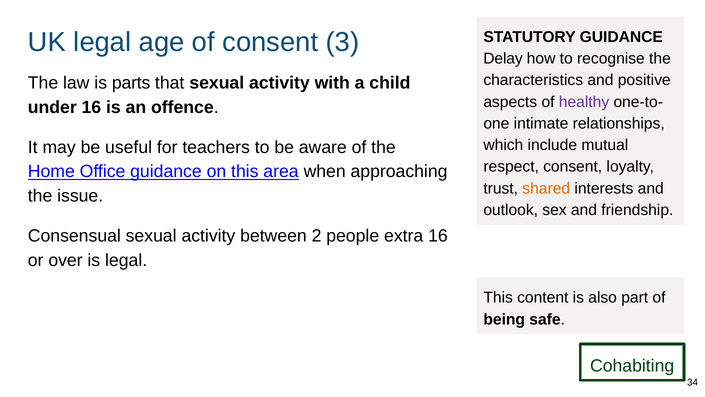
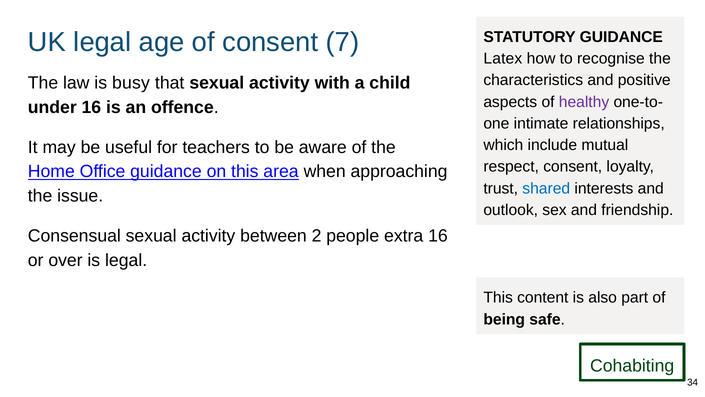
3: 3 -> 7 (342, 42)
Delay: Delay -> Latex (503, 59)
parts: parts -> busy (131, 83)
shared colour: orange -> blue (546, 188)
